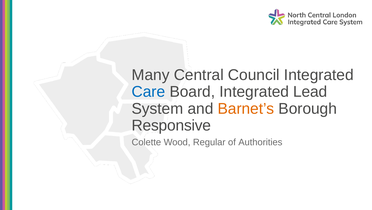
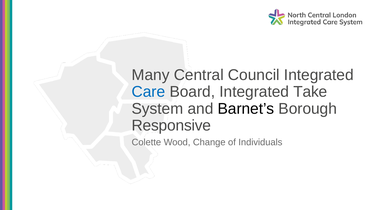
Lead: Lead -> Take (310, 92)
Barnet’s colour: orange -> black (246, 108)
Regular: Regular -> Change (209, 142)
Authorities: Authorities -> Individuals (260, 142)
